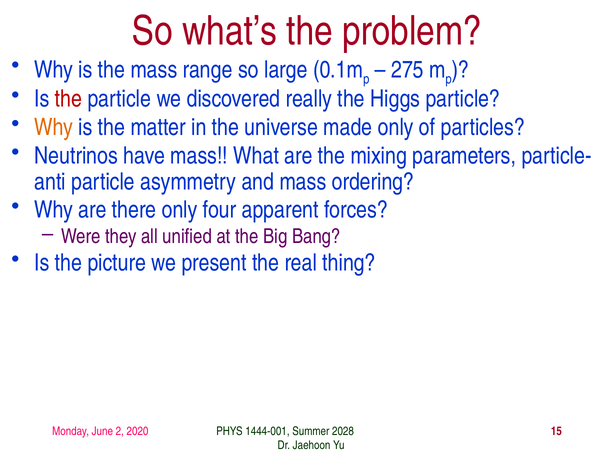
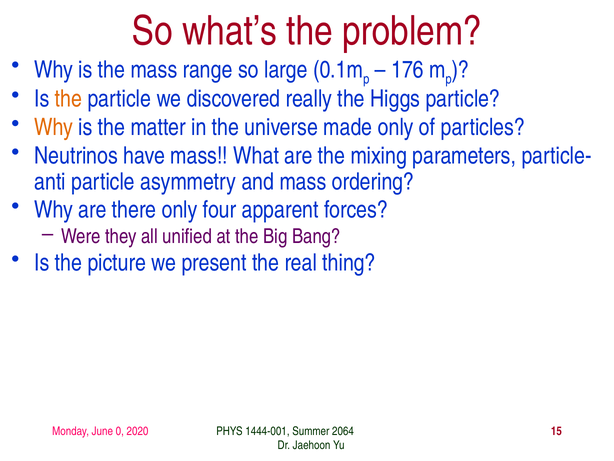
275: 275 -> 176 (407, 70)
the colour: red -> orange (69, 99)
2: 2 -> 0 (120, 431)
2028: 2028 -> 2064 (343, 431)
